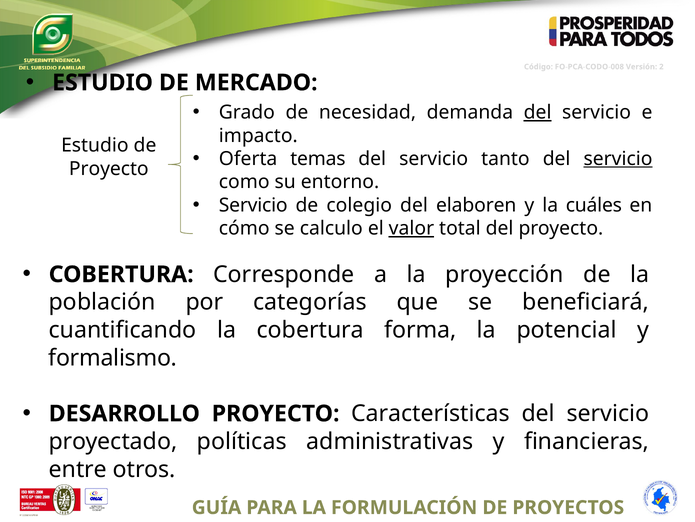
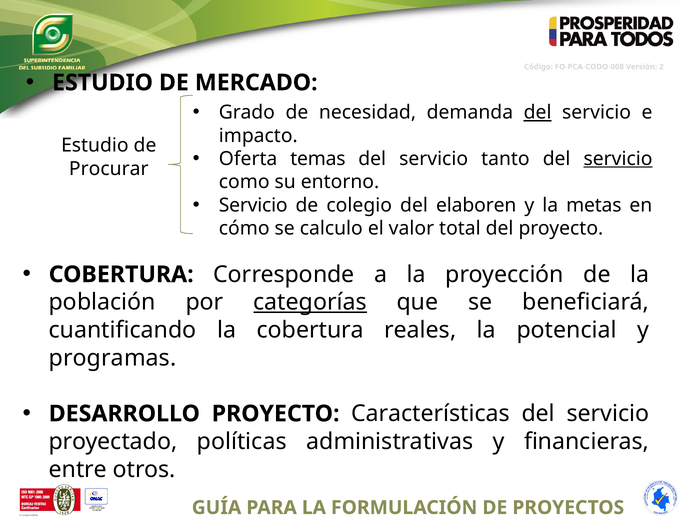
Proyecto: Proyecto -> Procurar (109, 169)
cuáles: cuáles -> metas (594, 205)
valor underline: present -> none (411, 228)
categorías underline: none -> present (310, 302)
forma: forma -> reales (420, 330)
formalismo: formalismo -> programas (113, 357)
